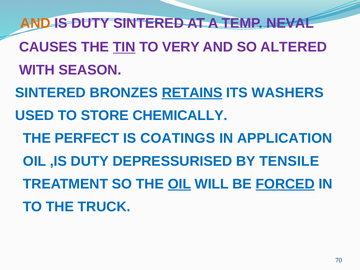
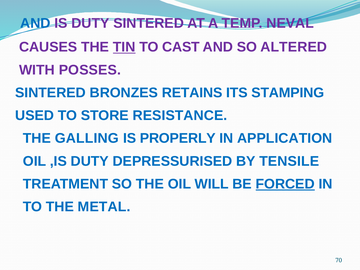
AND colour: orange -> blue (35, 23)
VERY: VERY -> CAST (181, 47)
SEASON: SEASON -> POSSES (90, 70)
RETAINS underline: present -> none (192, 93)
WASHERS: WASHERS -> STAMPING (288, 93)
CHEMICALLY: CHEMICALLY -> RESISTANCE (180, 116)
PERFECT: PERFECT -> GALLING (87, 138)
COATINGS: COATINGS -> PROPERLY (178, 138)
OIL underline: present -> none (179, 184)
TRUCK: TRUCK -> METAL (104, 207)
